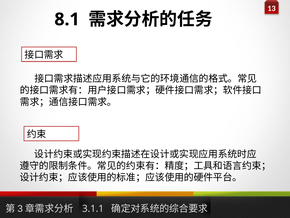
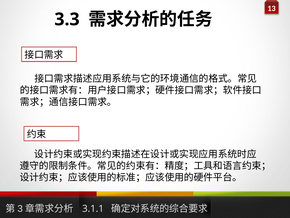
8.1: 8.1 -> 3.3 (67, 19)
